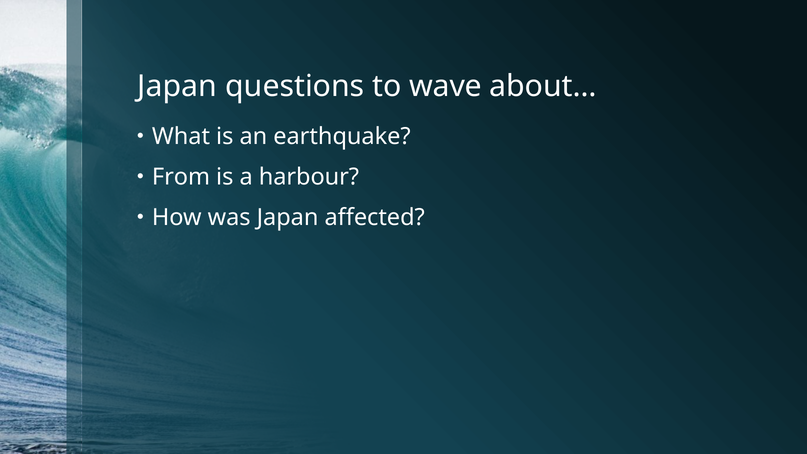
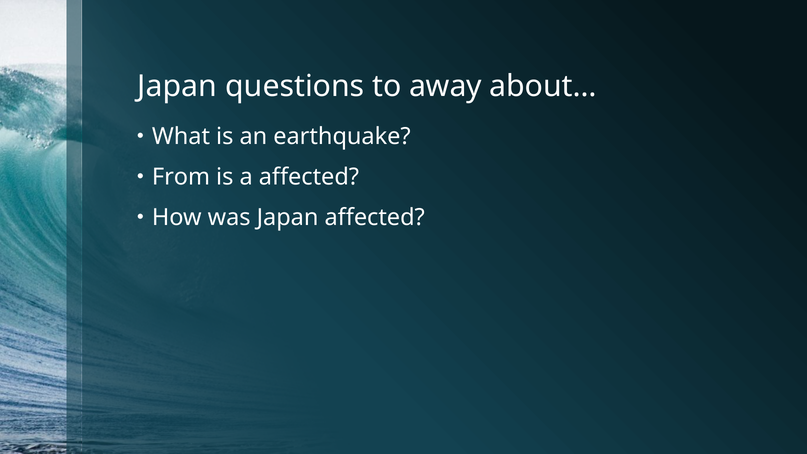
wave: wave -> away (445, 86)
a harbour: harbour -> affected (309, 177)
